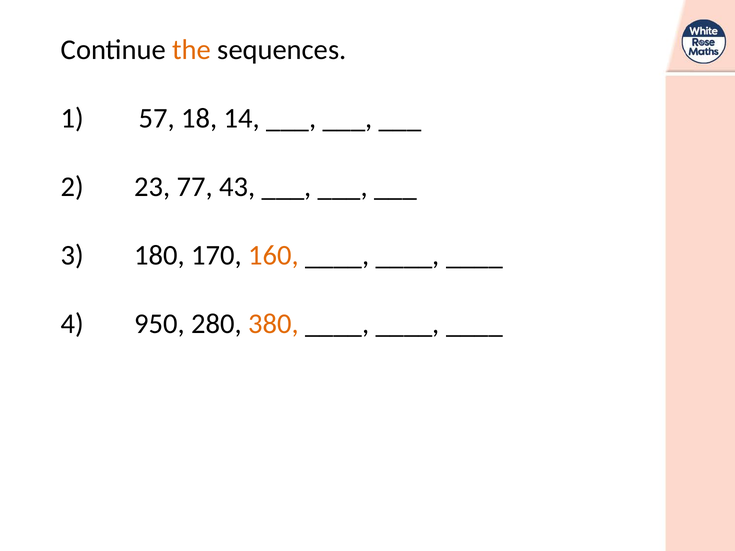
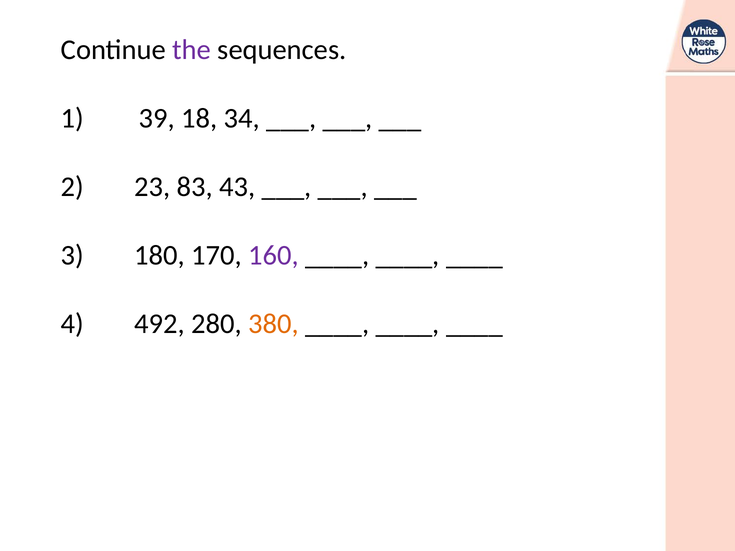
the colour: orange -> purple (192, 50)
57: 57 -> 39 (157, 118)
14: 14 -> 34 (242, 118)
77: 77 -> 83 (195, 187)
160 colour: orange -> purple (273, 256)
950: 950 -> 492 (160, 324)
